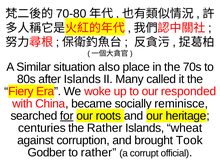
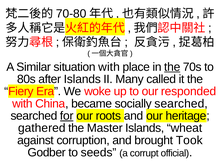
situation also: also -> with (109, 67)
the underline: none -> present (172, 67)
socially reminisce: reminisce -> searched (181, 104)
centuries: centuries -> gathered (42, 128)
the Rather: Rather -> Master (105, 128)
to rather: rather -> seeds (99, 152)
